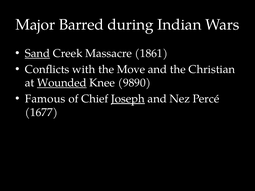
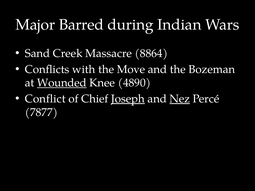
Sand underline: present -> none (37, 53)
1861: 1861 -> 8864 (151, 53)
Christian: Christian -> Bozeman (212, 69)
9890: 9890 -> 4890 (134, 83)
Famous: Famous -> Conflict (45, 99)
Nez underline: none -> present (180, 99)
1677: 1677 -> 7877 (41, 112)
